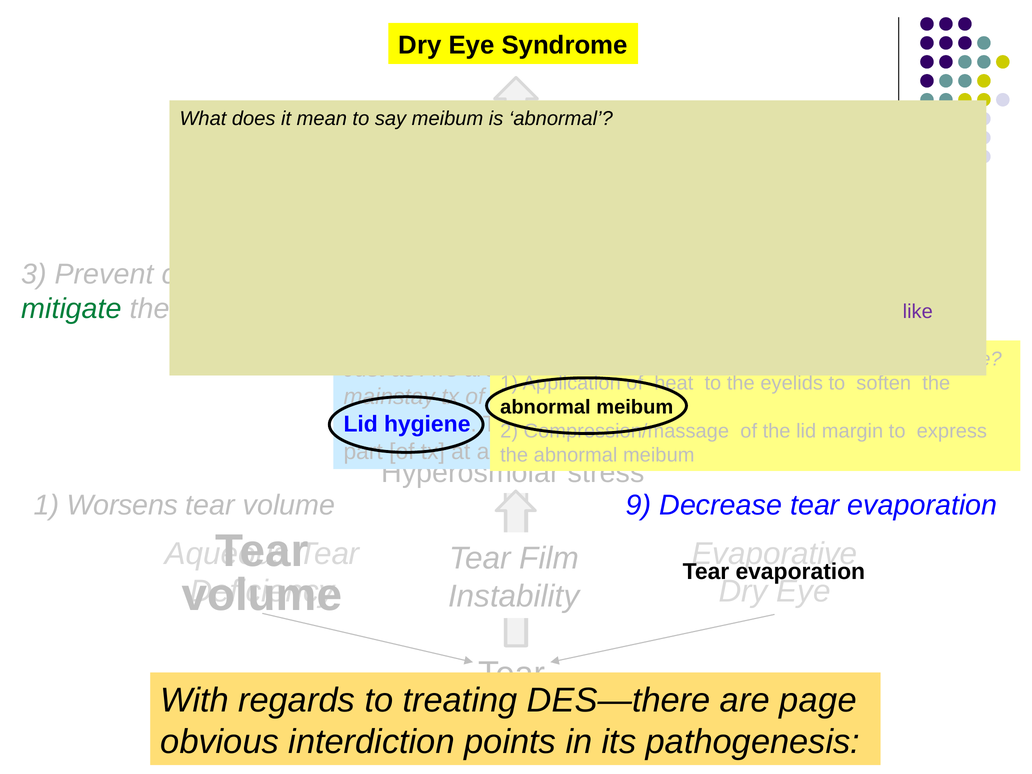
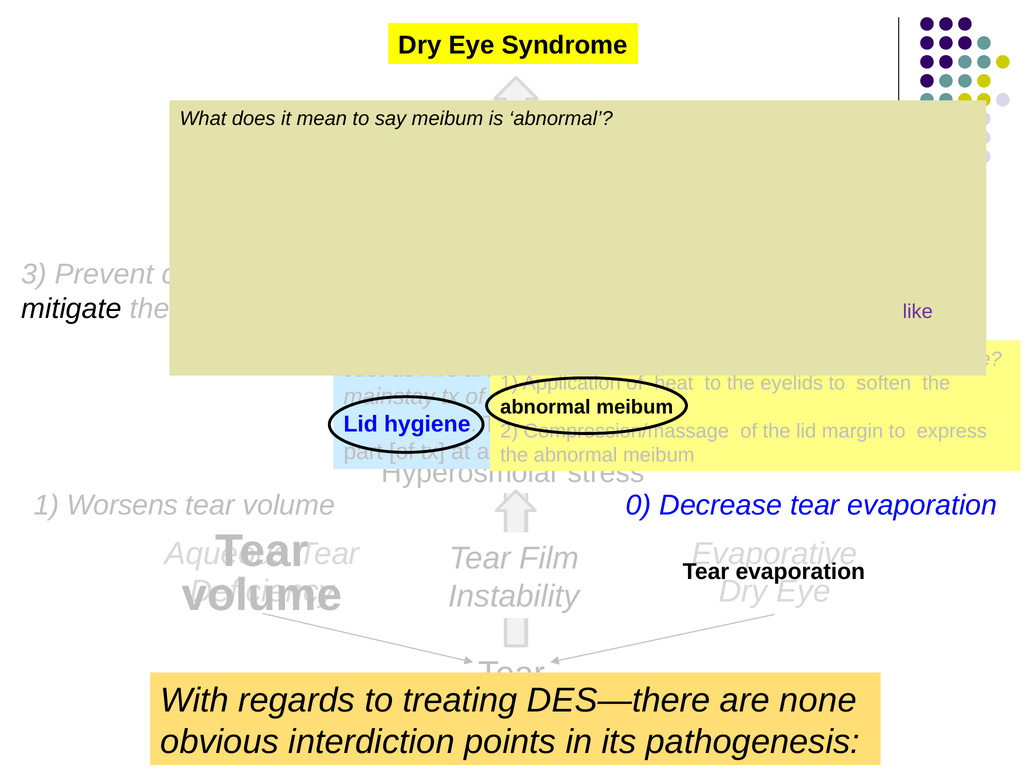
mitigate colour: green -> black (72, 309)
9: 9 -> 0 (639, 505)
page: page -> none (818, 701)
